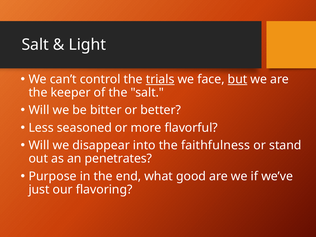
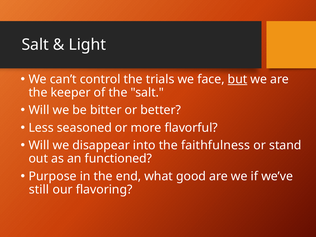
trials underline: present -> none (160, 79)
penetrates: penetrates -> functioned (118, 159)
just: just -> still (39, 190)
